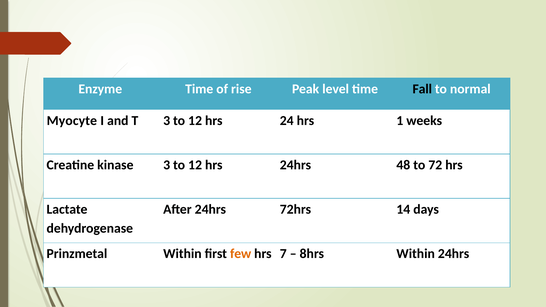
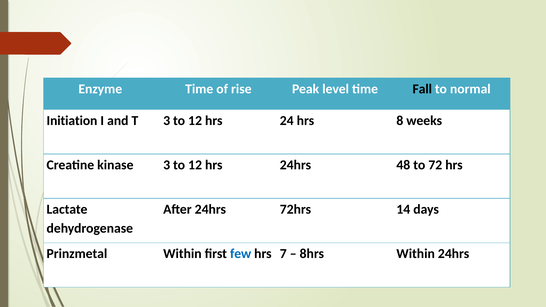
Myocyte: Myocyte -> Initiation (72, 121)
1: 1 -> 8 (400, 121)
few colour: orange -> blue (241, 254)
